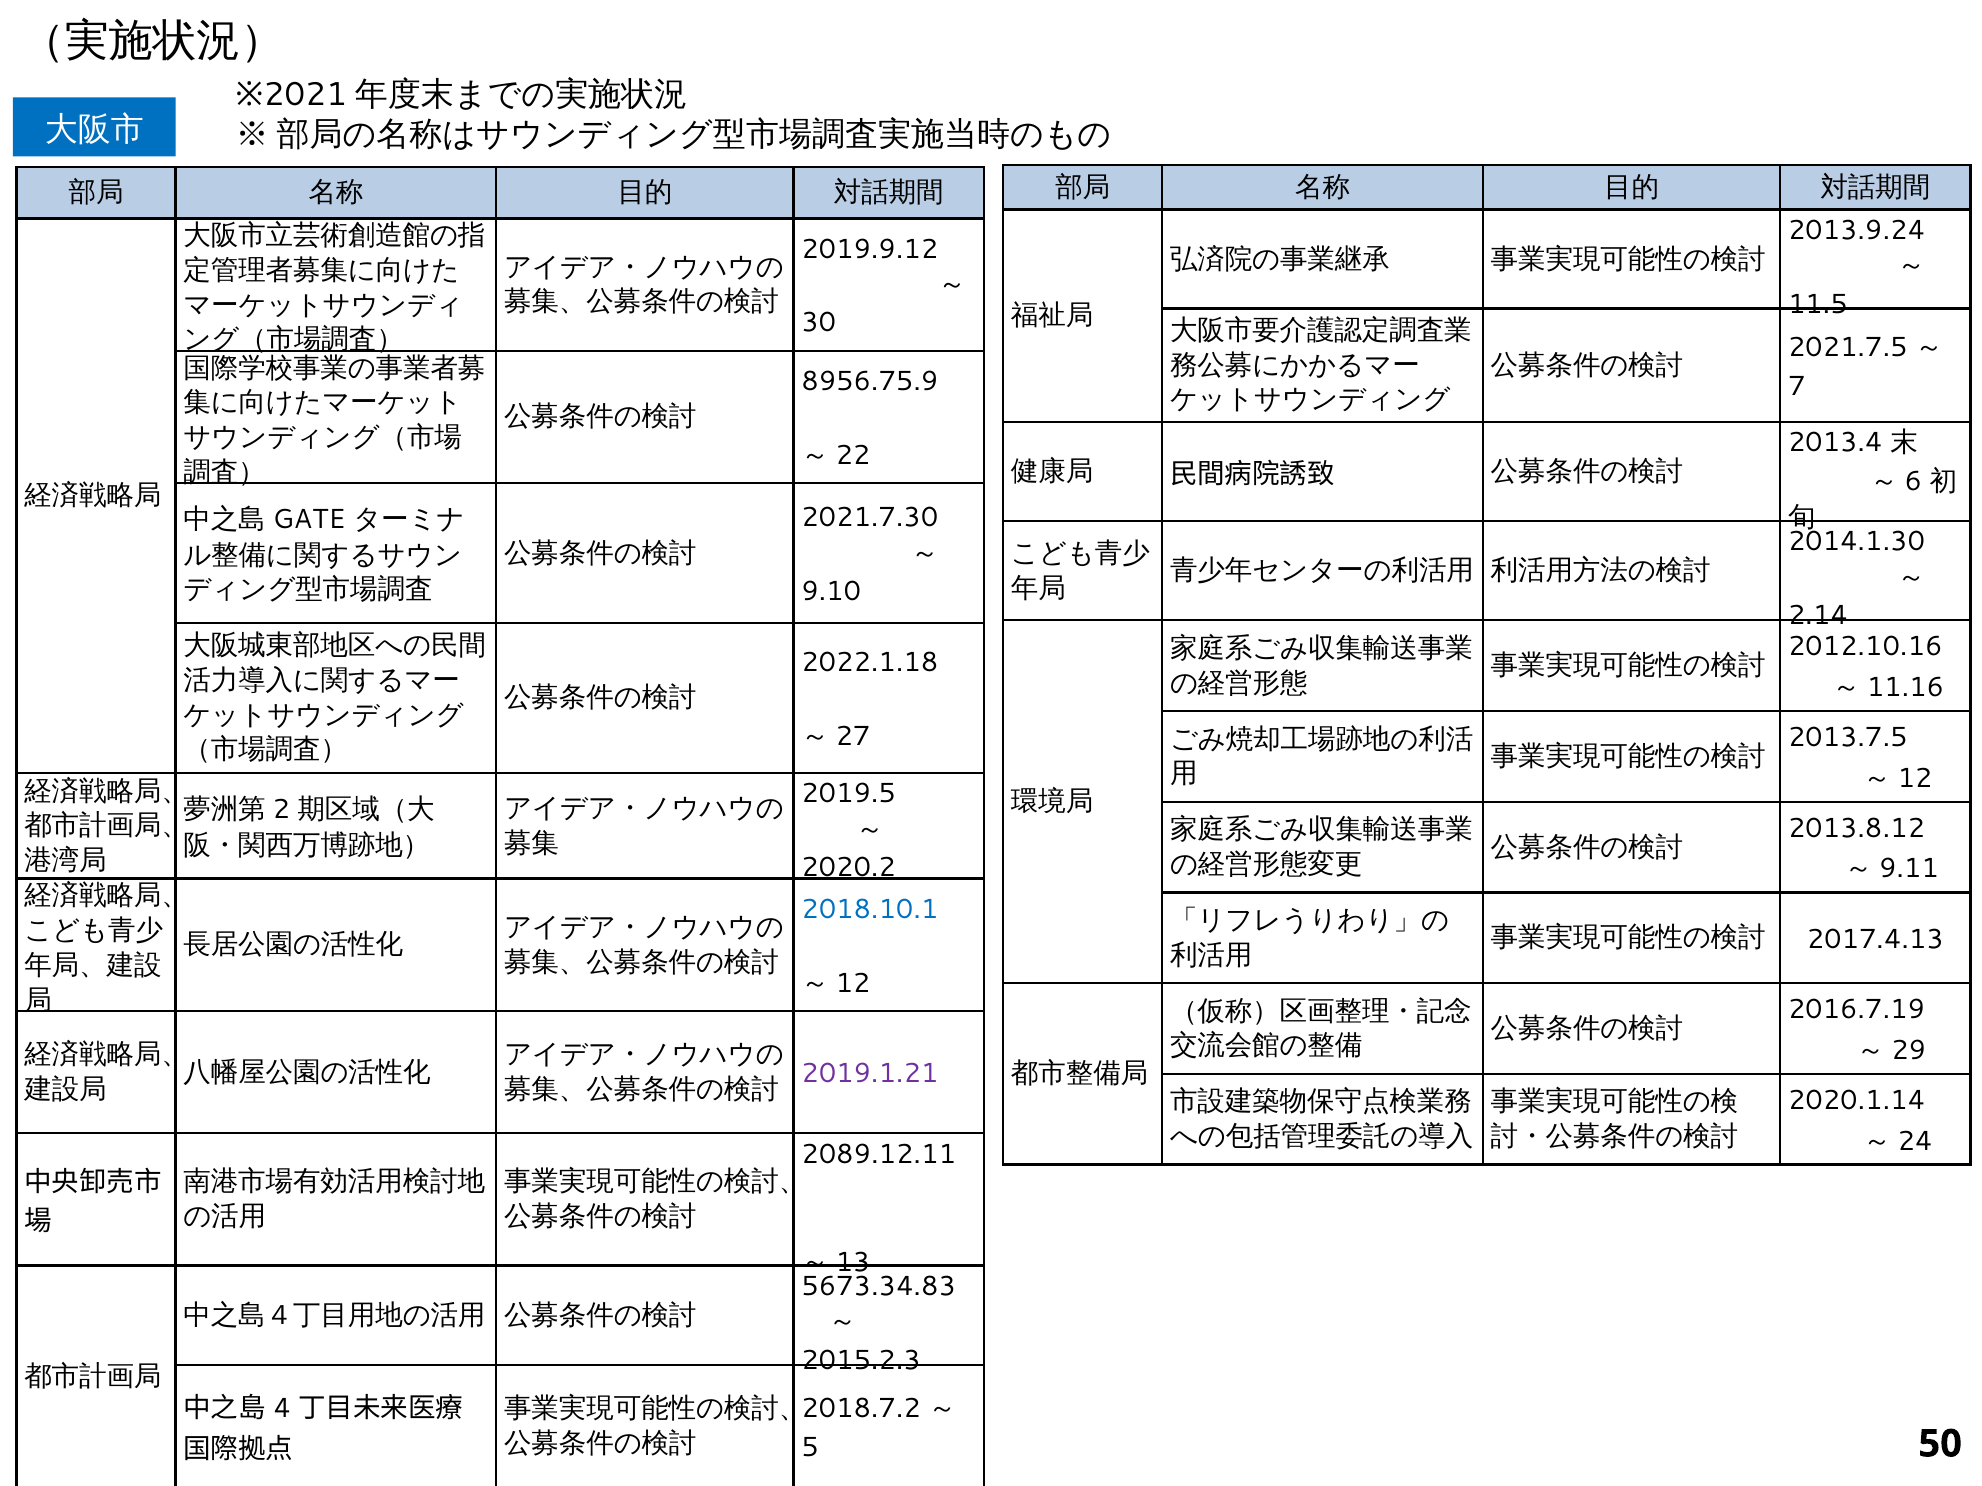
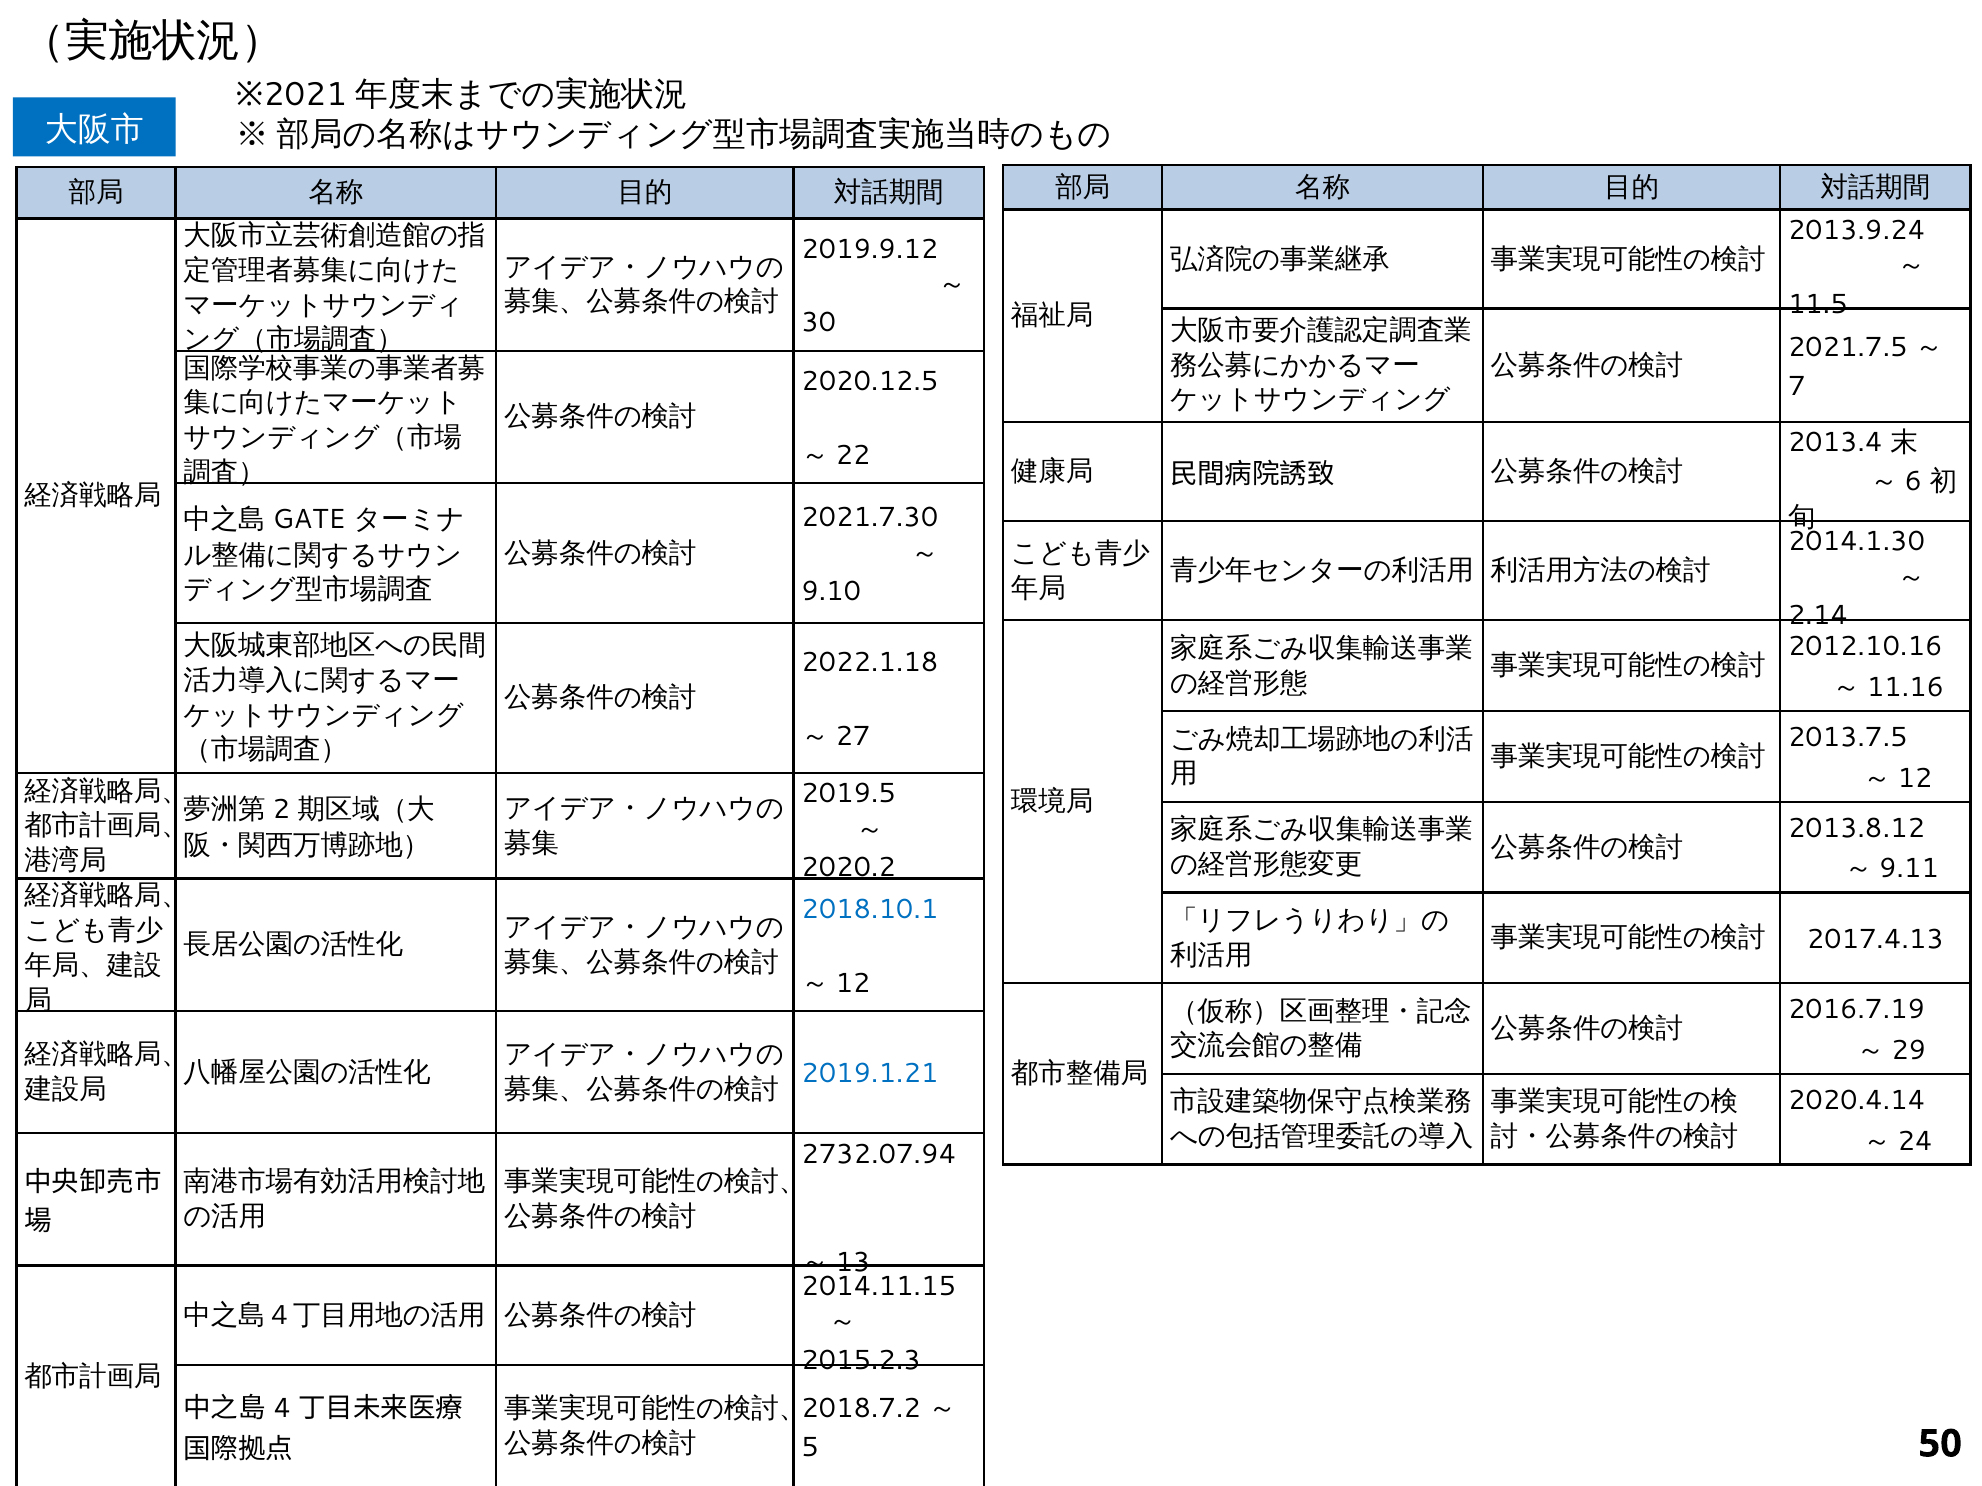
8956.75.9: 8956.75.9 -> 2020.12.5 (870, 382)
2019.1.21 colour: purple -> blue (870, 1074)
2020.1.14: 2020.1.14 -> 2020.4.14 (1857, 1101)
2089.12.11: 2089.12.11 -> 2732.07.94 (879, 1154)
5673.34.83: 5673.34.83 -> 2014.11.15 (879, 1287)
